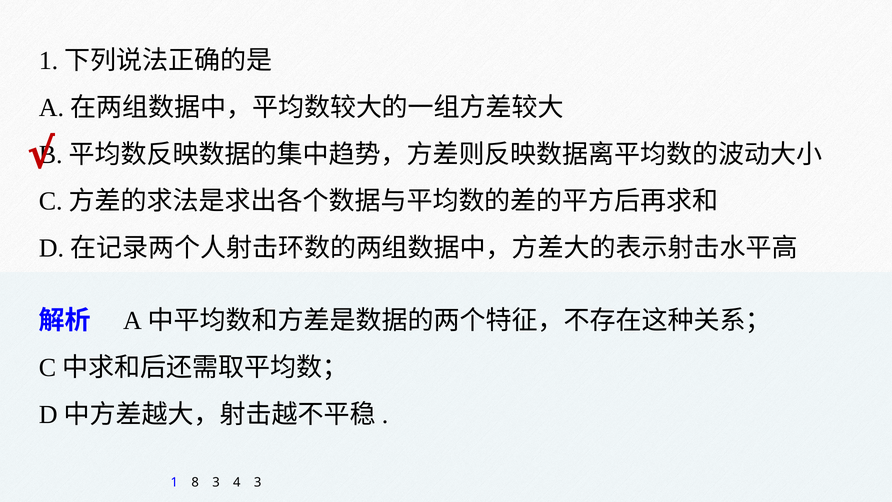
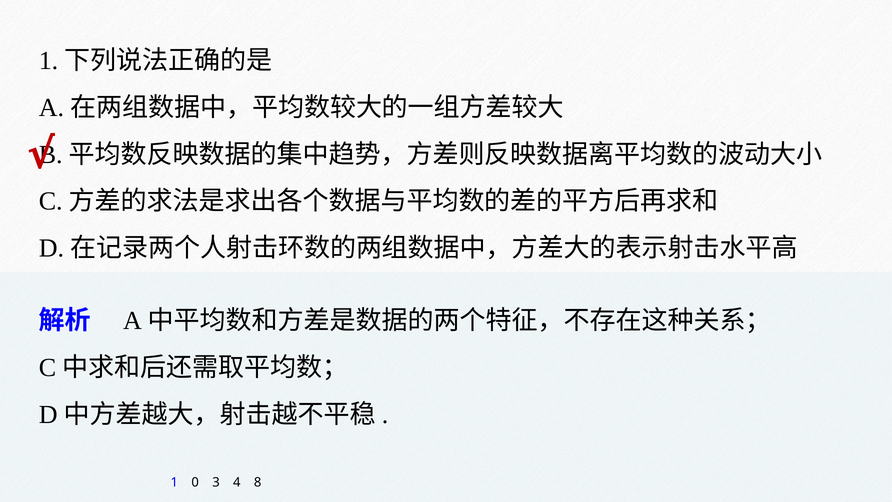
8: 8 -> 0 (195, 482)
4 3: 3 -> 8 (258, 482)
